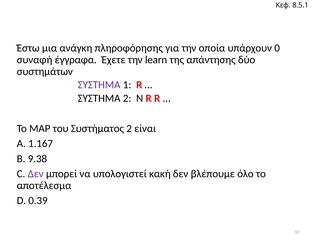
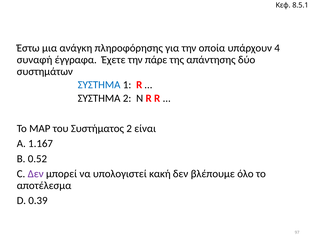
0: 0 -> 4 (277, 48)
learn: learn -> πάρε (156, 60)
ΣΥΣΤΗΜΑ colour: purple -> blue (99, 85)
9.38: 9.38 -> 0.52 (37, 159)
